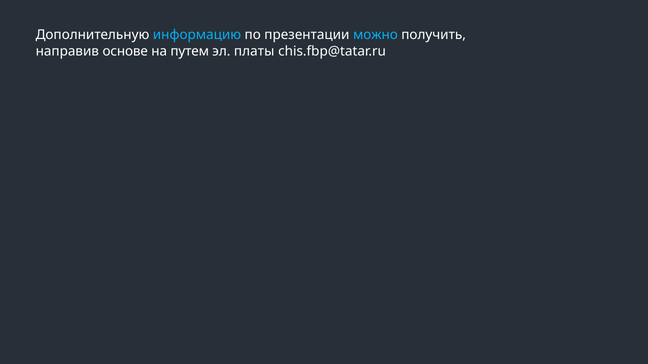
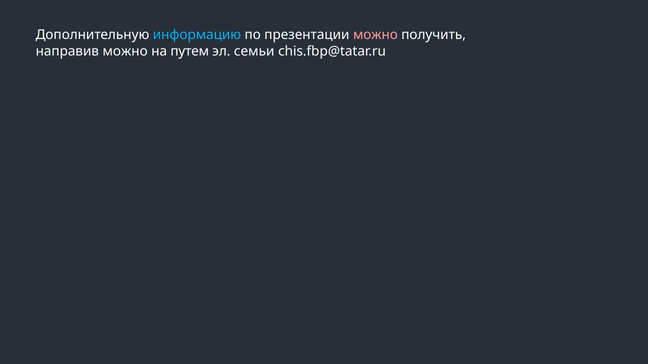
можно colour: light blue -> pink (375, 35)
направив основе: основе -> можно (125, 51)
платы: платы -> семьи (254, 51)
